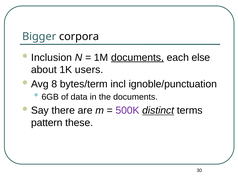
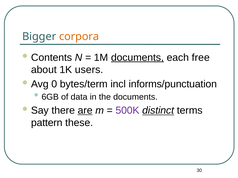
corpora colour: black -> orange (79, 37)
Inclusion: Inclusion -> Contents (52, 58)
else: else -> free (201, 58)
8: 8 -> 0 (54, 84)
ignoble/punctuation: ignoble/punctuation -> informs/punctuation (173, 84)
are underline: none -> present (85, 111)
